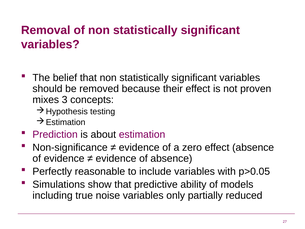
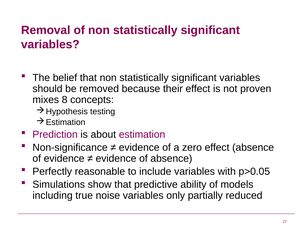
3: 3 -> 8 (65, 100)
